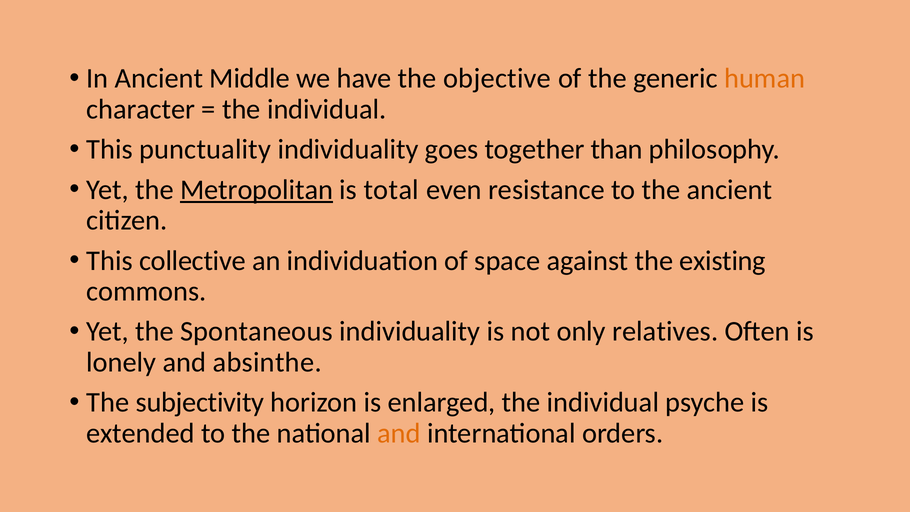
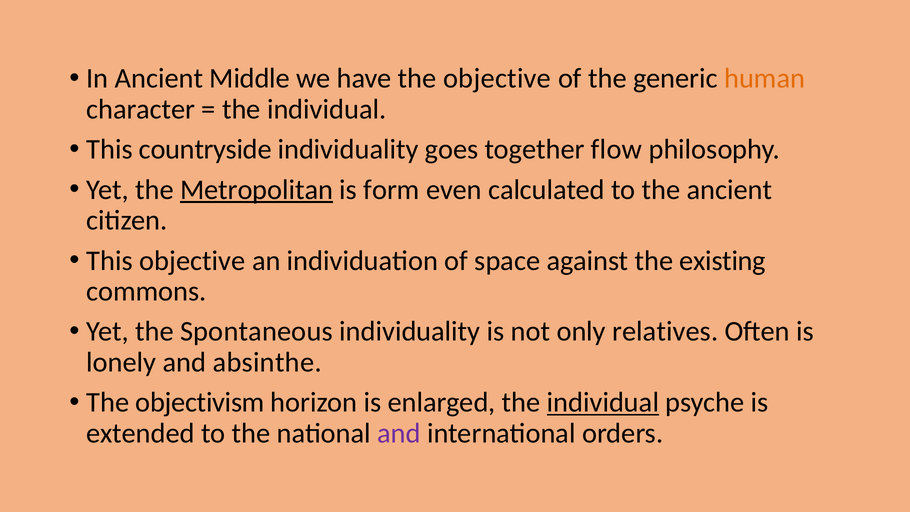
punctuality: punctuality -> countryside (205, 149)
than: than -> flow (617, 149)
total: total -> form (391, 190)
resistance: resistance -> calculated (546, 190)
This collective: collective -> objective (192, 261)
subjectivity: subjectivity -> objectivism (200, 402)
individual underline: none -> present (603, 402)
and colour: orange -> purple (399, 433)
